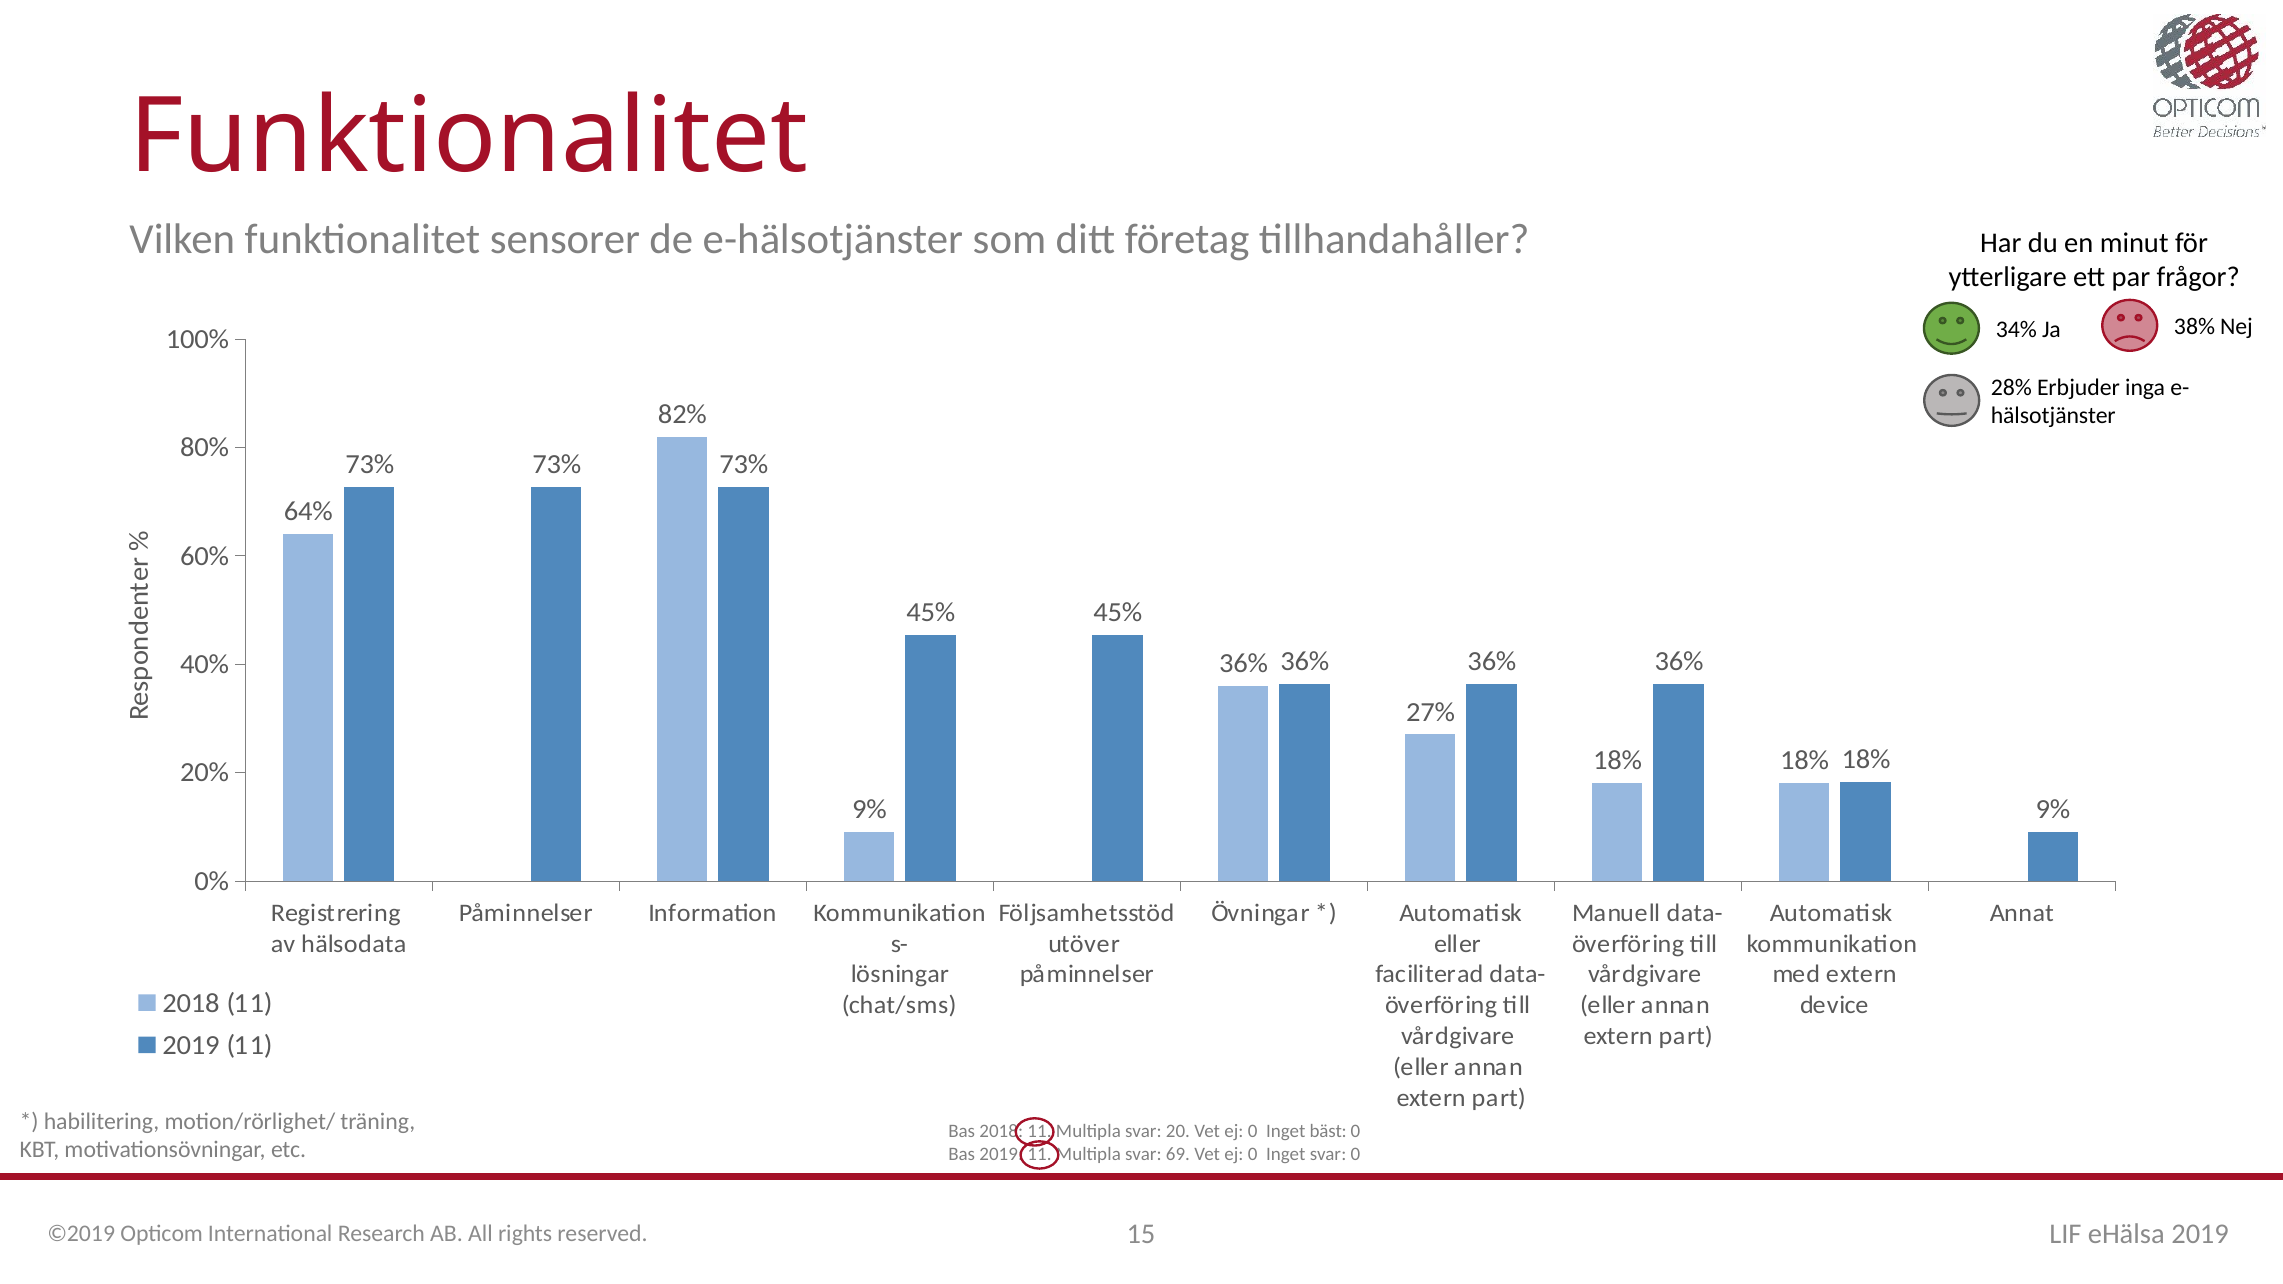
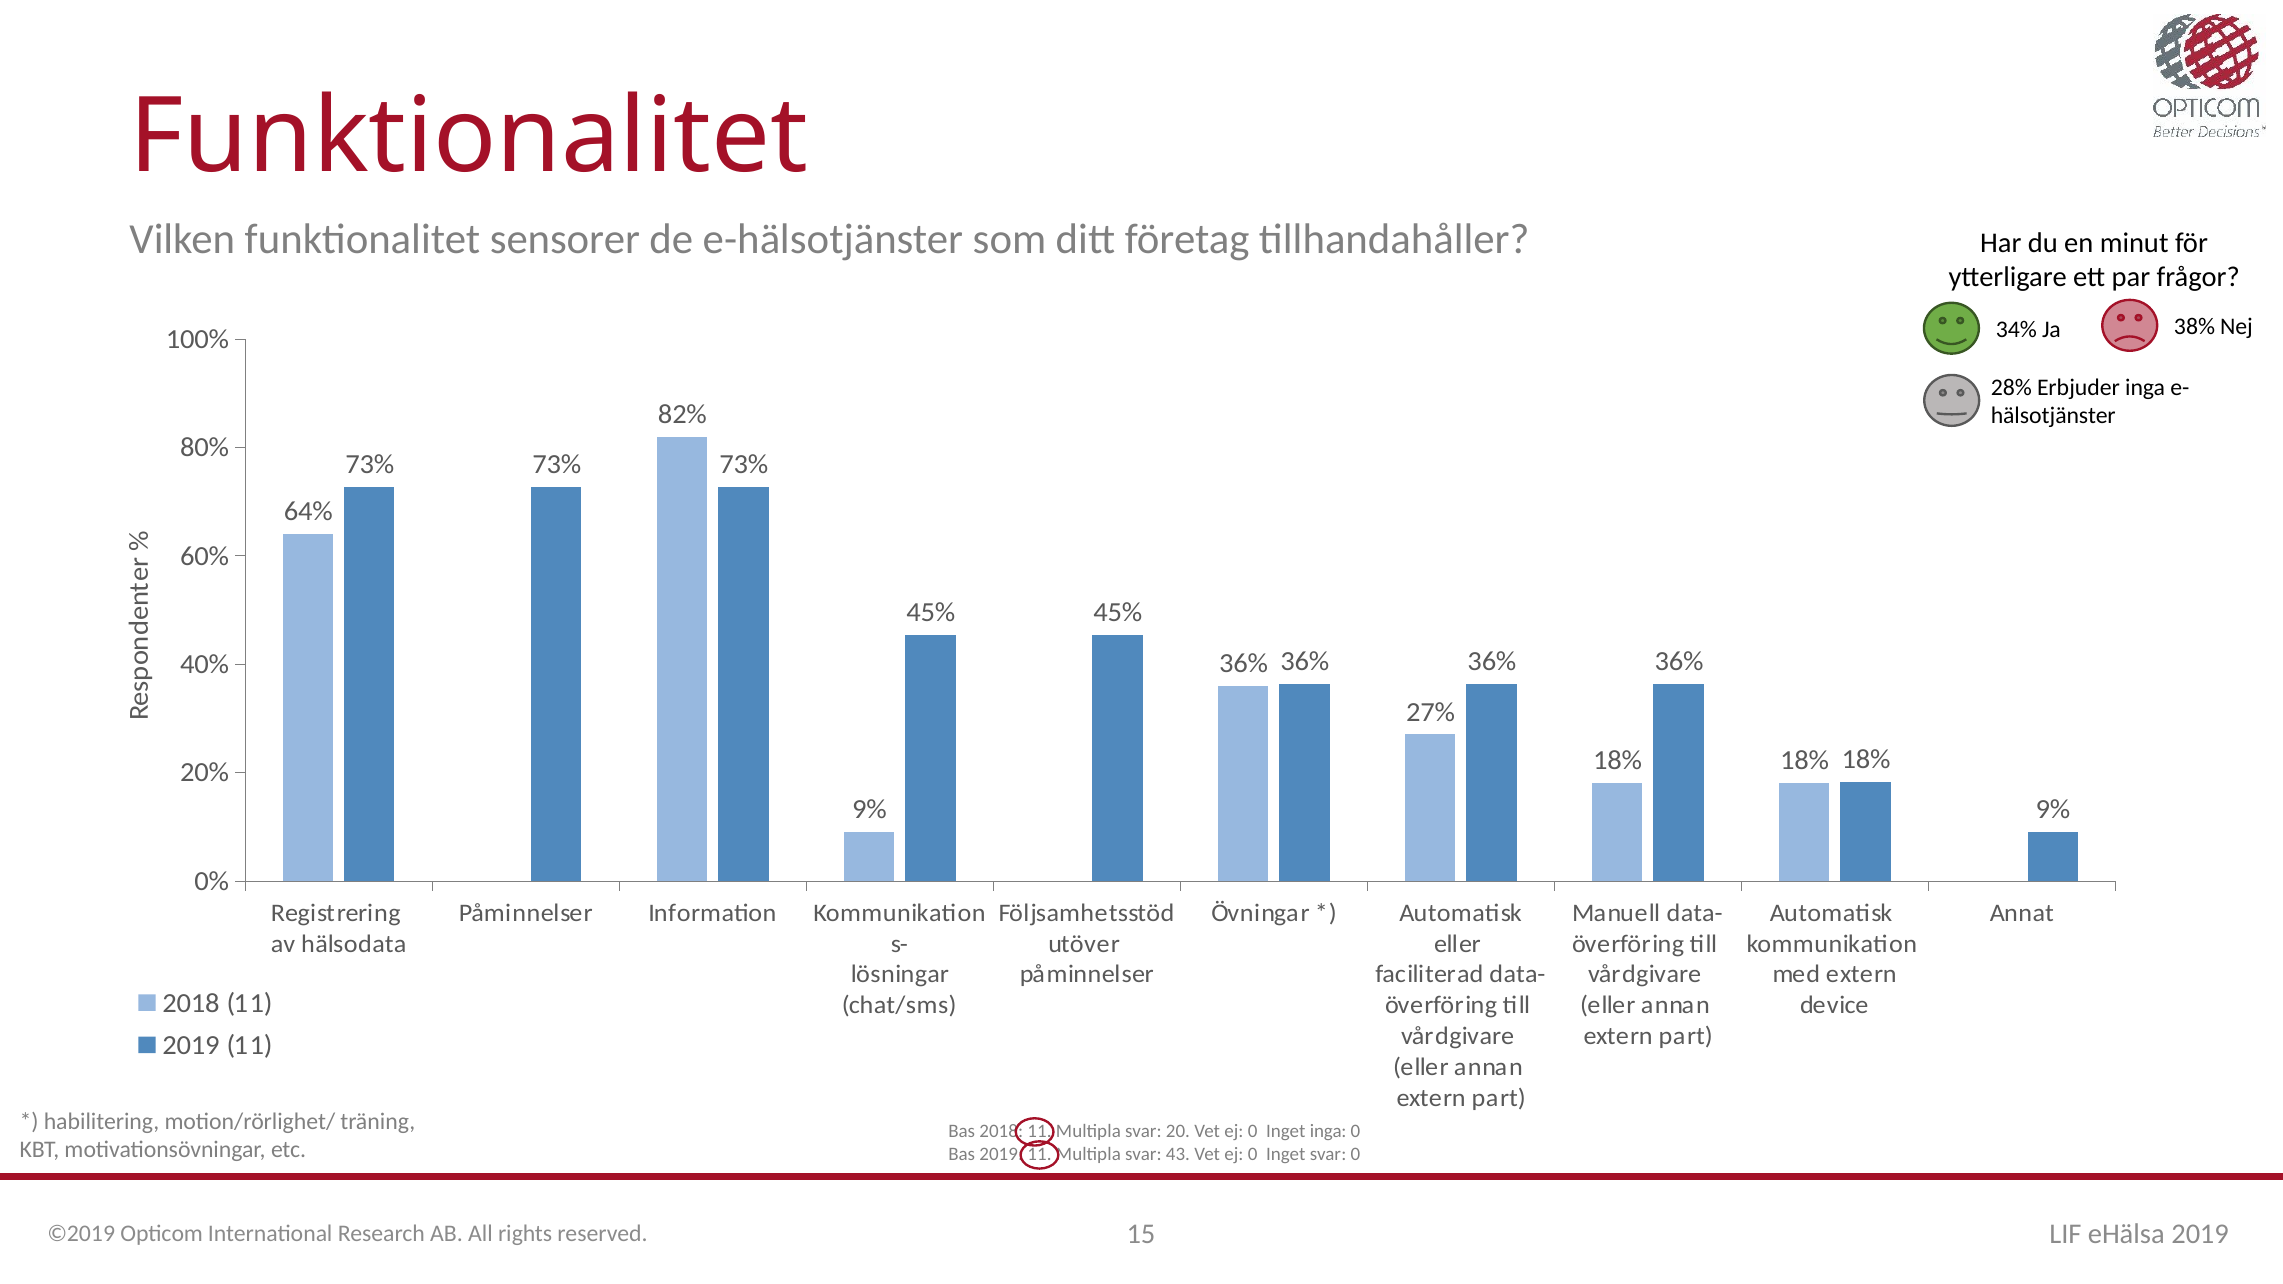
Inget bäst: bäst -> inga (1328, 1131)
69: 69 -> 43 (1178, 1154)
